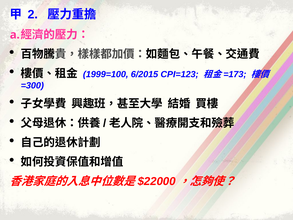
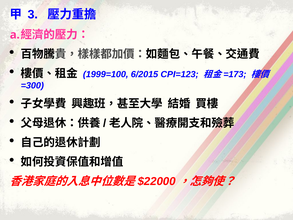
2: 2 -> 3 (33, 14)
